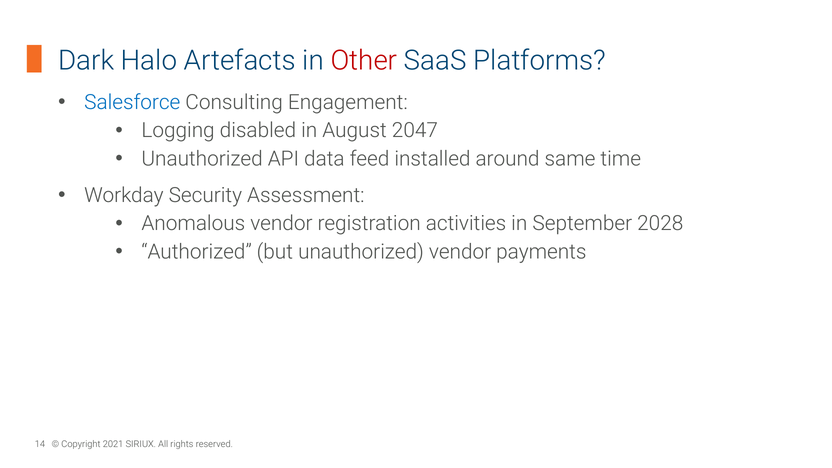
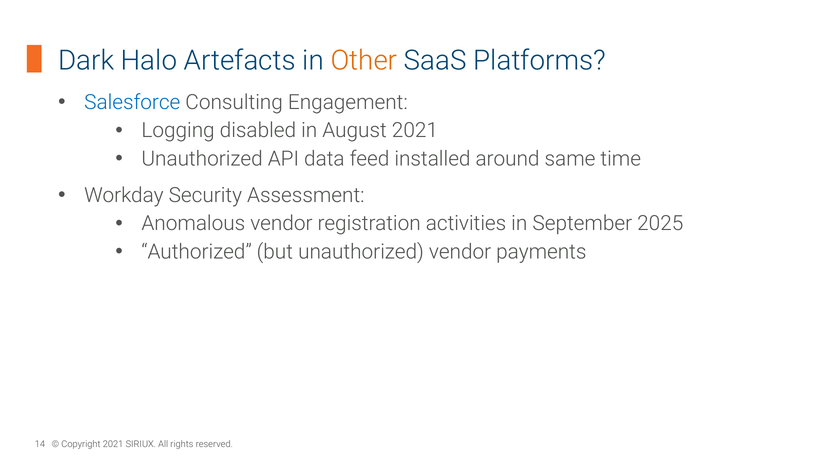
Other colour: red -> orange (364, 61)
August 2047: 2047 -> 2021 (415, 131)
2028: 2028 -> 2025 (660, 224)
